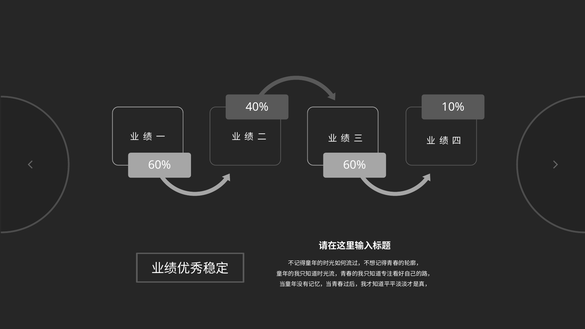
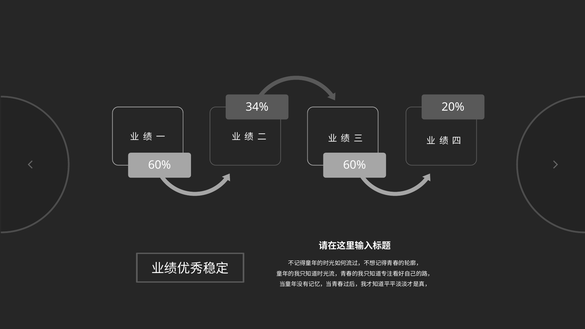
40%: 40% -> 34% (257, 107)
10%: 10% -> 20% (453, 107)
